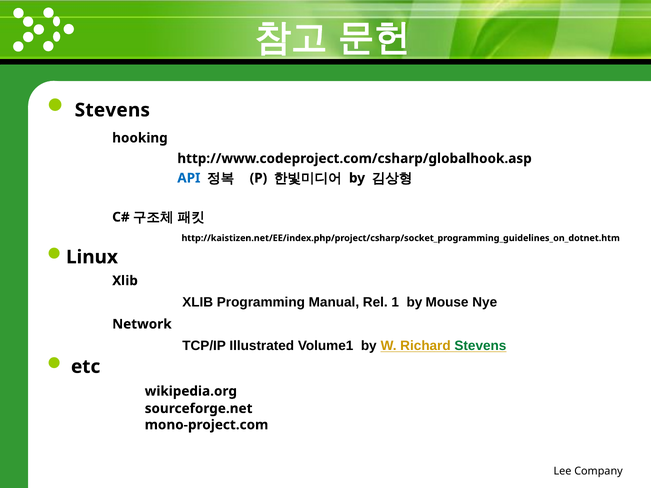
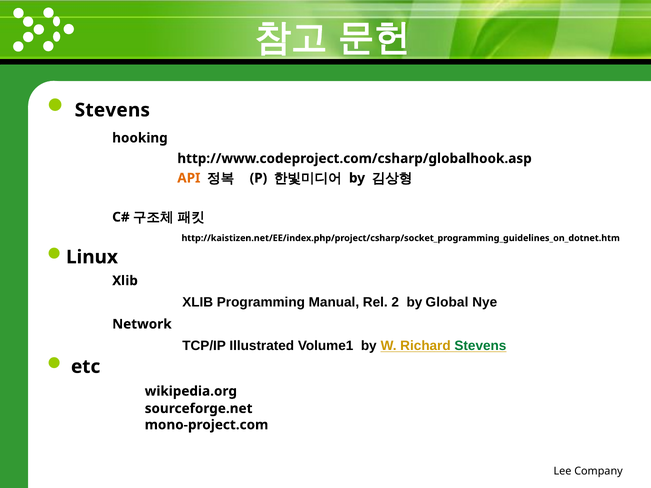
API colour: blue -> orange (189, 178)
1: 1 -> 2 (395, 303)
Mouse: Mouse -> Global (447, 303)
